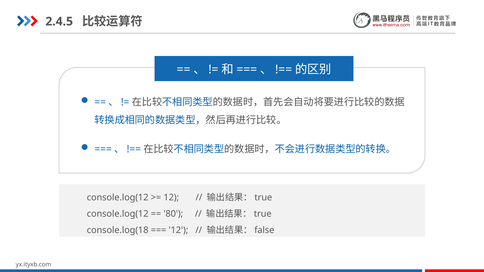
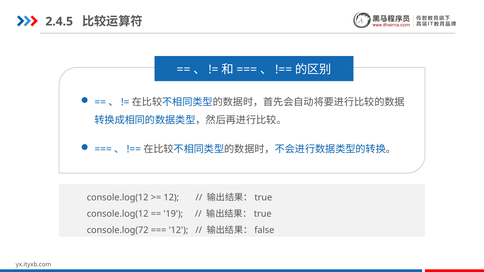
80: 80 -> 19 (173, 214)
console.log(18: console.log(18 -> console.log(72 (118, 231)
